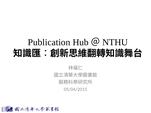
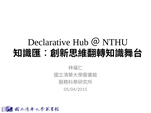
Publication: Publication -> Declarative (49, 42)
